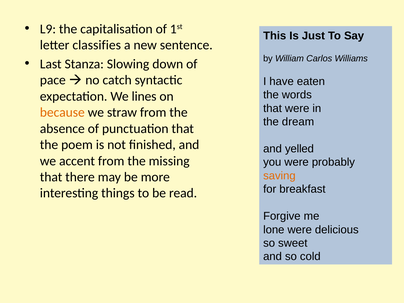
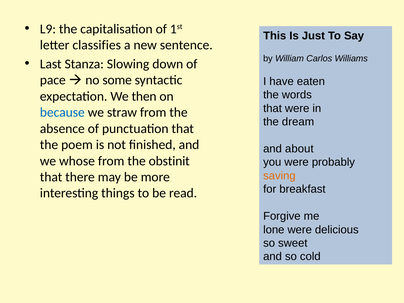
catch: catch -> some (117, 80)
lines: lines -> then (144, 96)
because colour: orange -> blue (62, 112)
yelled: yelled -> about (299, 149)
accent: accent -> whose (77, 161)
missing: missing -> obstinit (169, 161)
